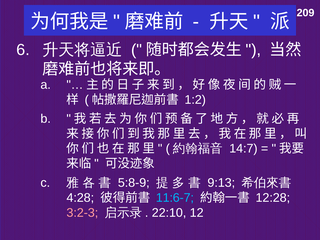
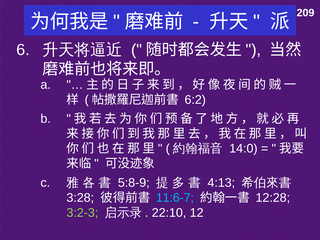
1:2: 1:2 -> 6:2 (195, 100)
14:7: 14:7 -> 14:0 (243, 149)
9:13: 9:13 -> 4:13 (221, 183)
4:28: 4:28 -> 3:28 (80, 198)
3:2-3 colour: pink -> light green (82, 213)
